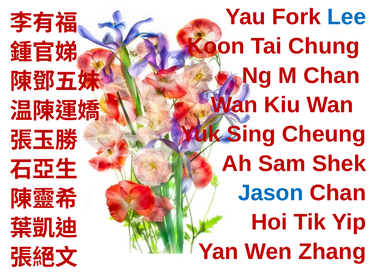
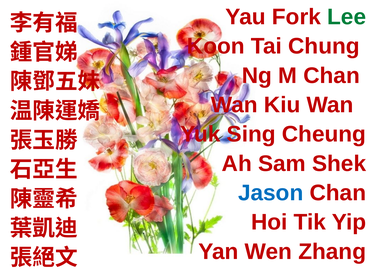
Lee colour: blue -> green (347, 17)
